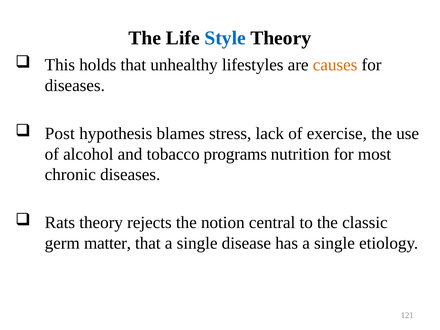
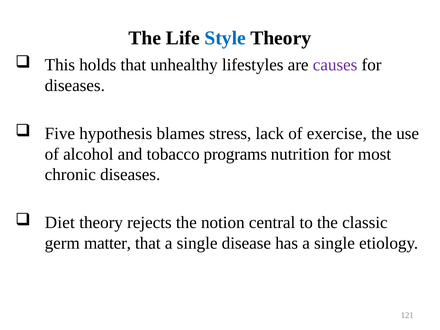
causes colour: orange -> purple (335, 65)
Post: Post -> Five (60, 133)
Rats: Rats -> Diet (60, 223)
